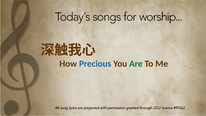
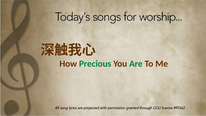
Precious colour: blue -> green (95, 64)
